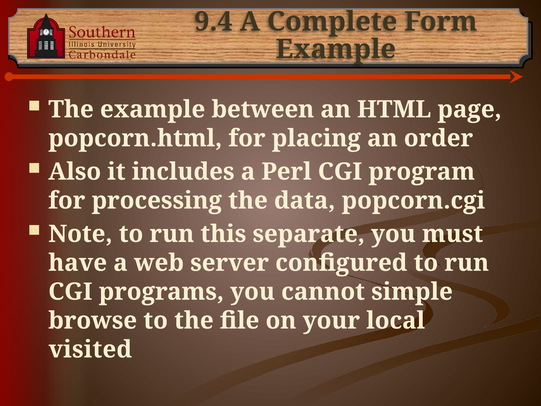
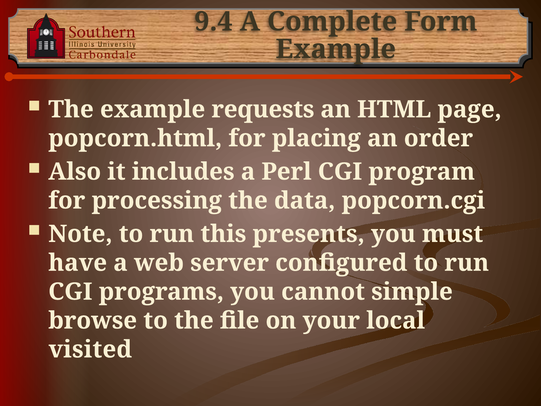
between: between -> requests (263, 109)
separate: separate -> presents (309, 234)
